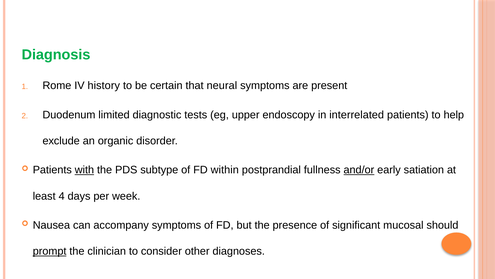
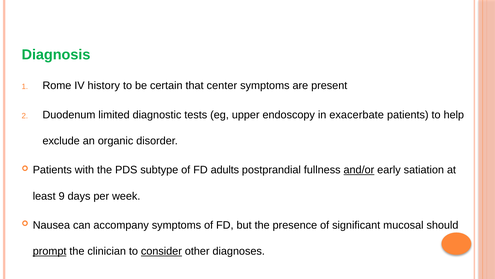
neural: neural -> center (222, 86)
interrelated: interrelated -> exacerbate (357, 115)
with underline: present -> none (84, 170)
within: within -> adults (225, 170)
4: 4 -> 9 (62, 196)
consider underline: none -> present (161, 251)
